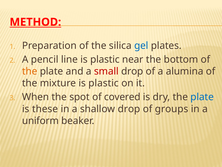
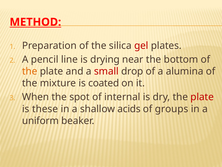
gel colour: blue -> red (141, 45)
line is plastic: plastic -> drying (105, 59)
mixture is plastic: plastic -> coated (104, 83)
covered: covered -> internal (122, 97)
plate colour: blue -> red (202, 97)
shallow drop: drop -> acids (129, 109)
